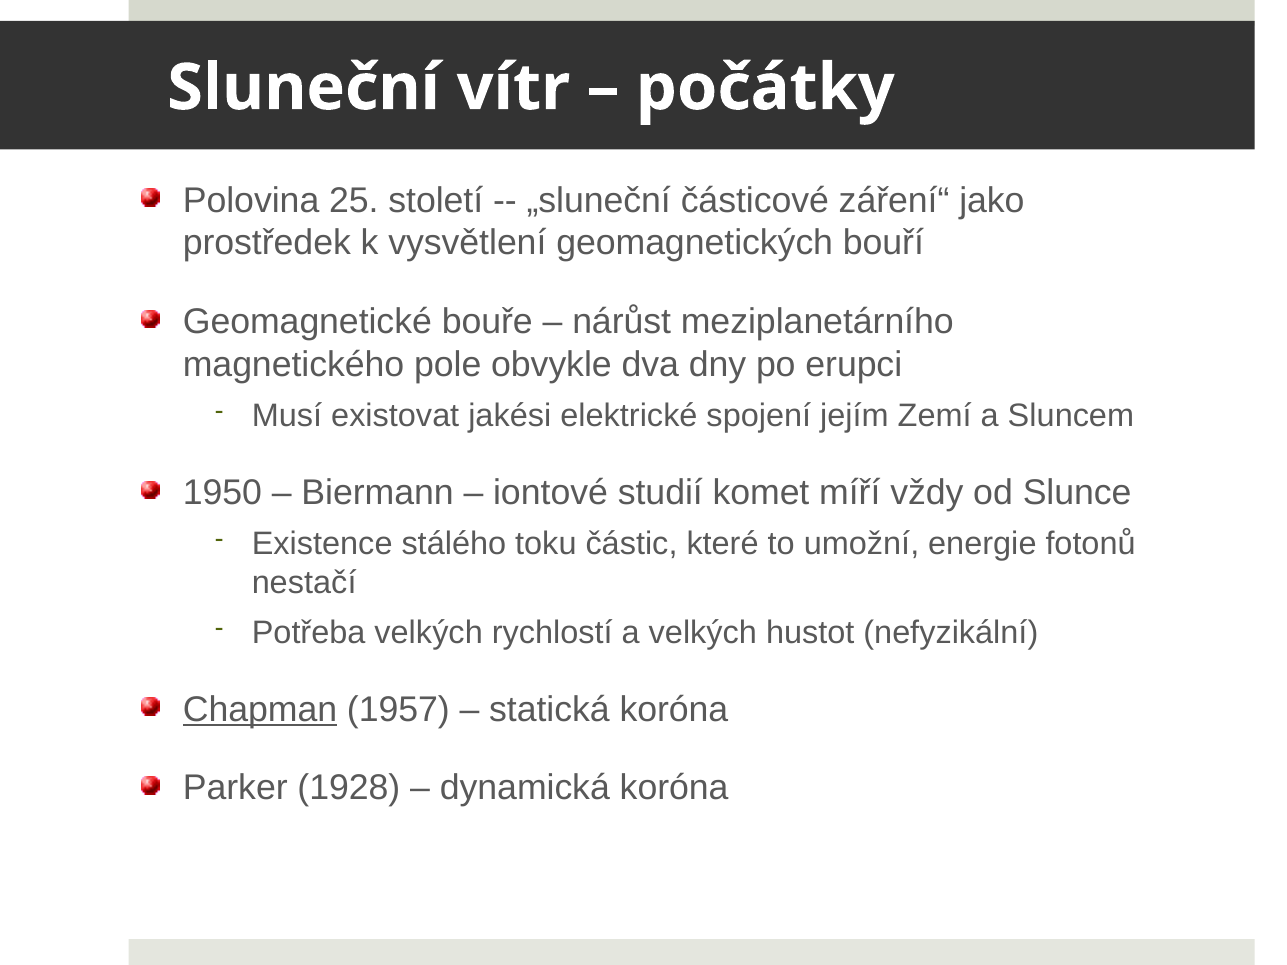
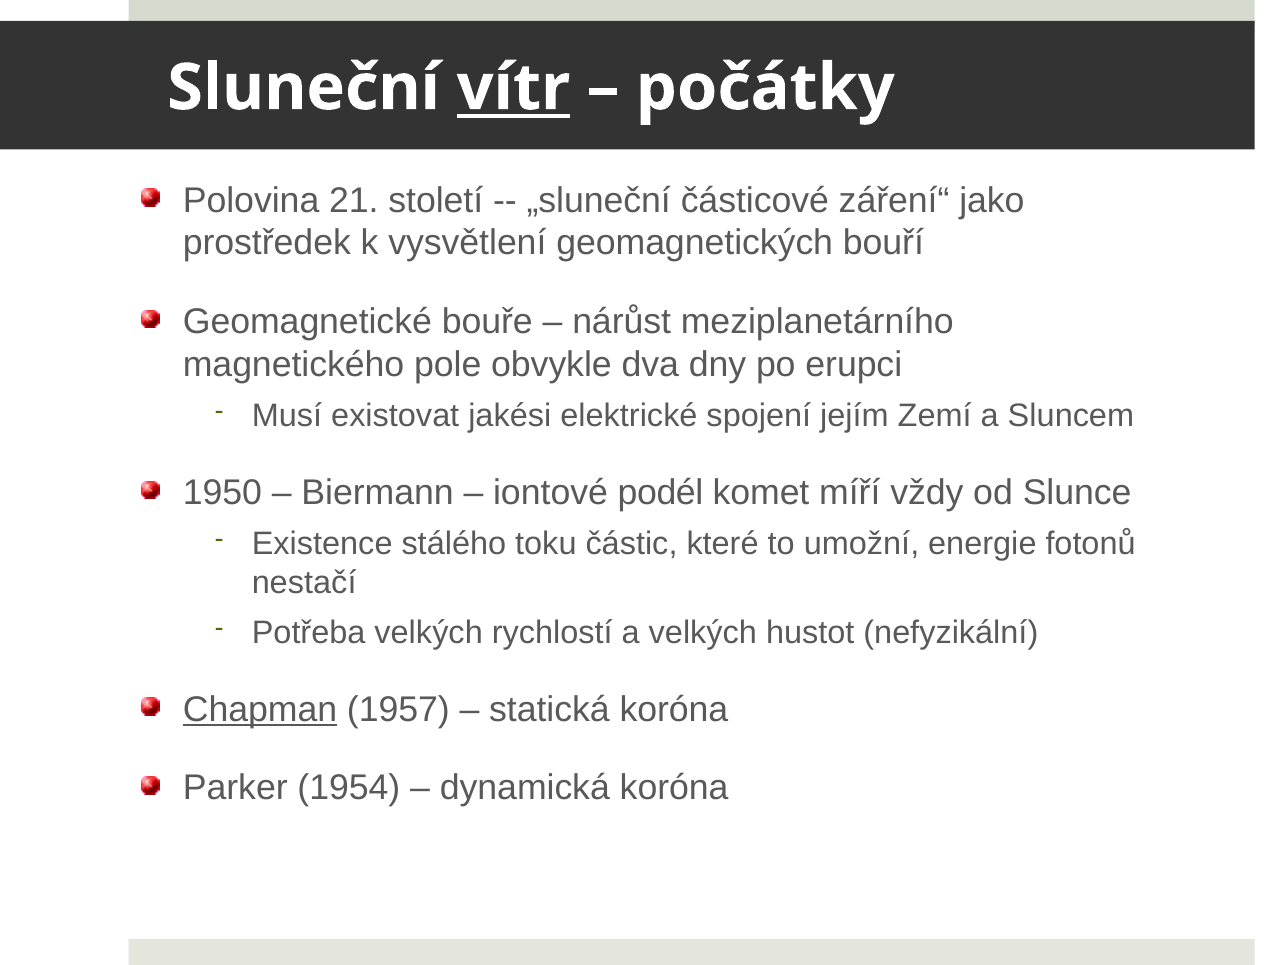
vítr underline: none -> present (513, 88)
25: 25 -> 21 (354, 200)
studií: studií -> podél (660, 493)
1928: 1928 -> 1954 (349, 788)
